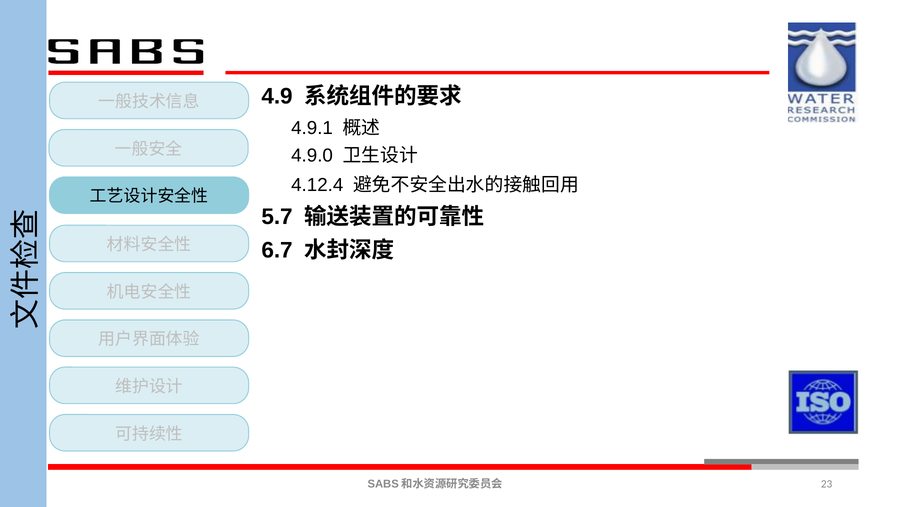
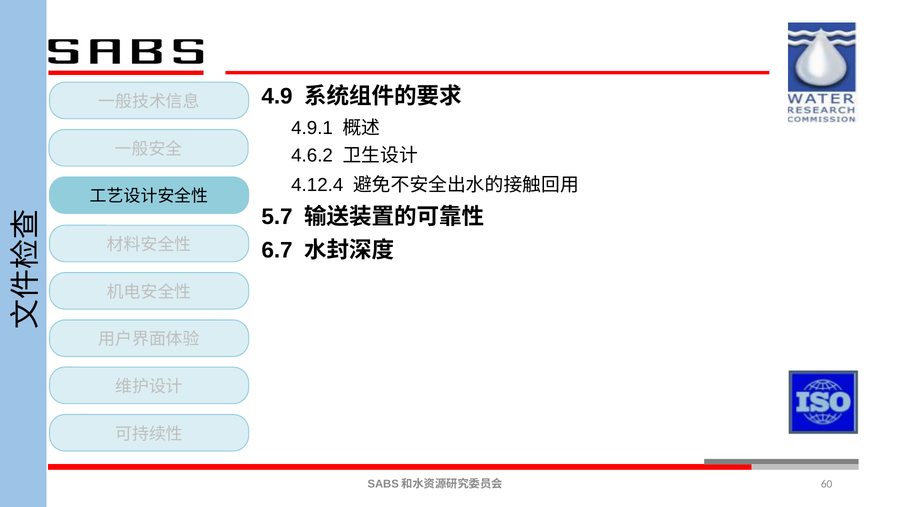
4.9.0: 4.9.0 -> 4.6.2 (312, 155)
23: 23 -> 60 (827, 484)
